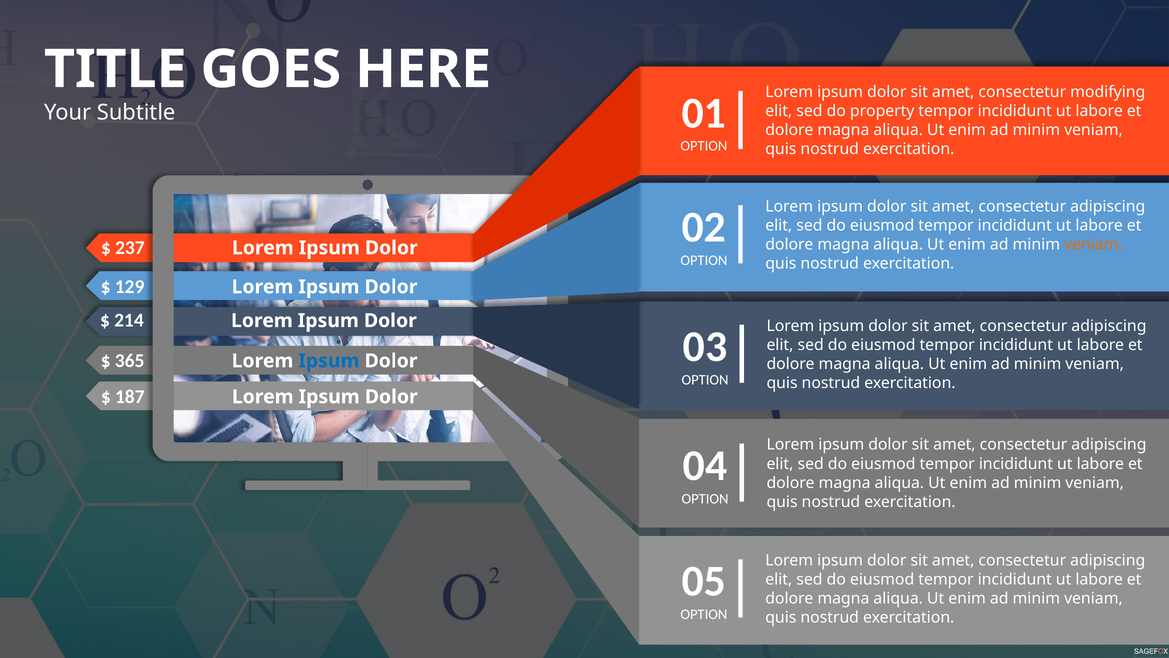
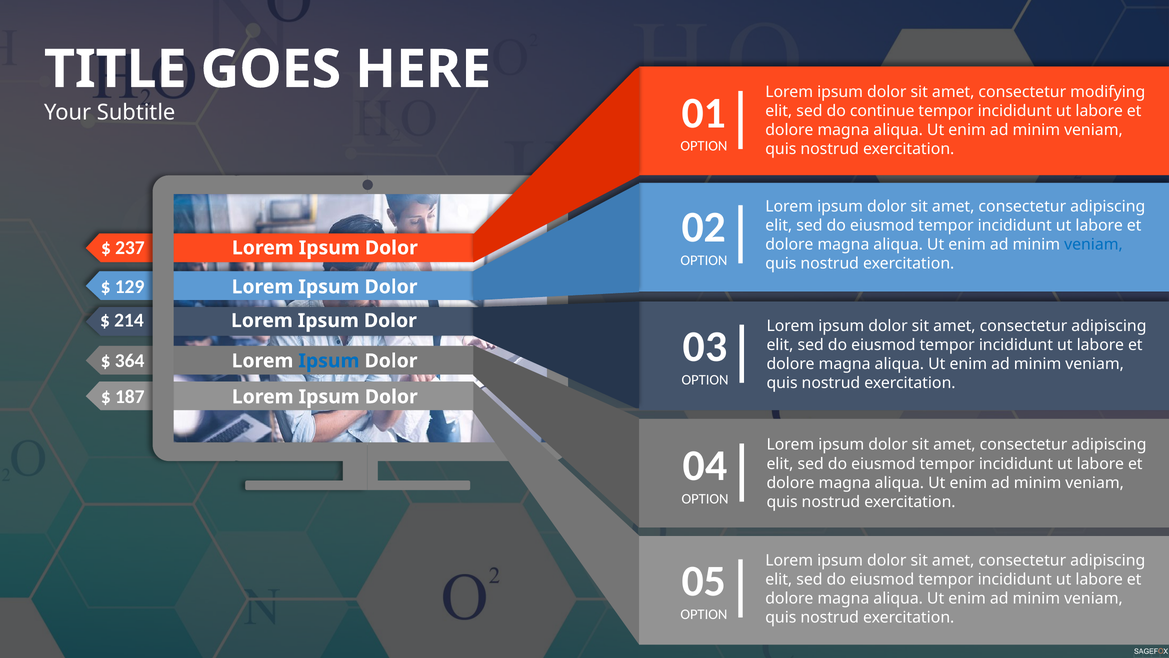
property: property -> continue (882, 111)
veniam colour: orange -> blue (1093, 244)
365: 365 -> 364 (130, 361)
